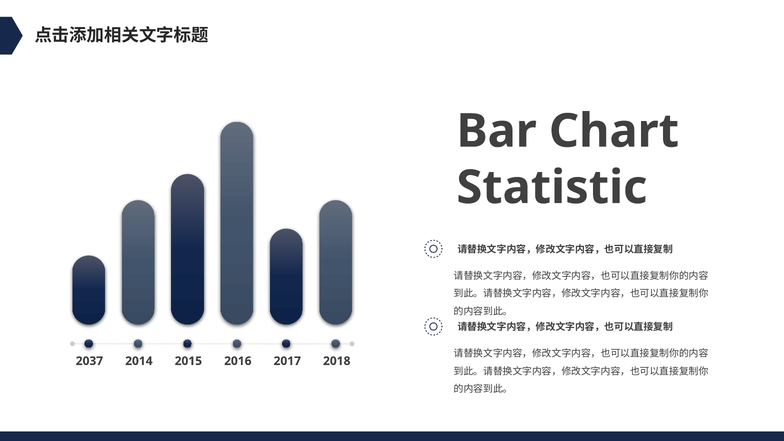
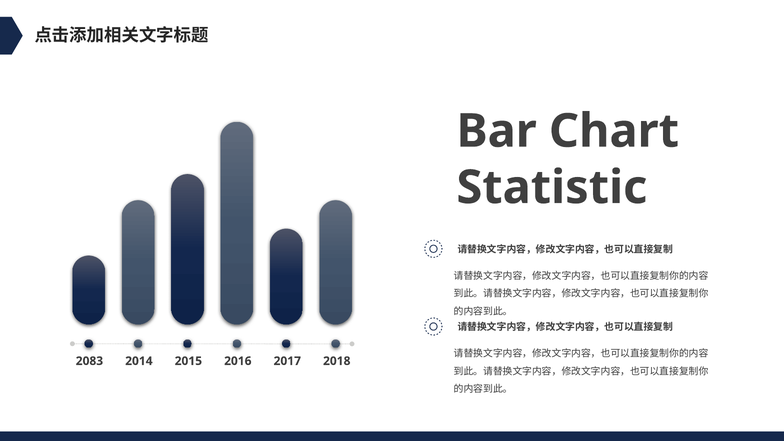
2037: 2037 -> 2083 (89, 361)
